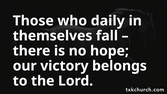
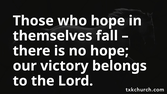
who daily: daily -> hope (108, 21)
